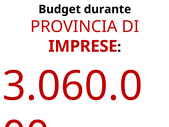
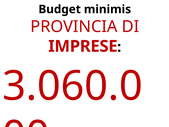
durante: durante -> minimis (107, 9)
